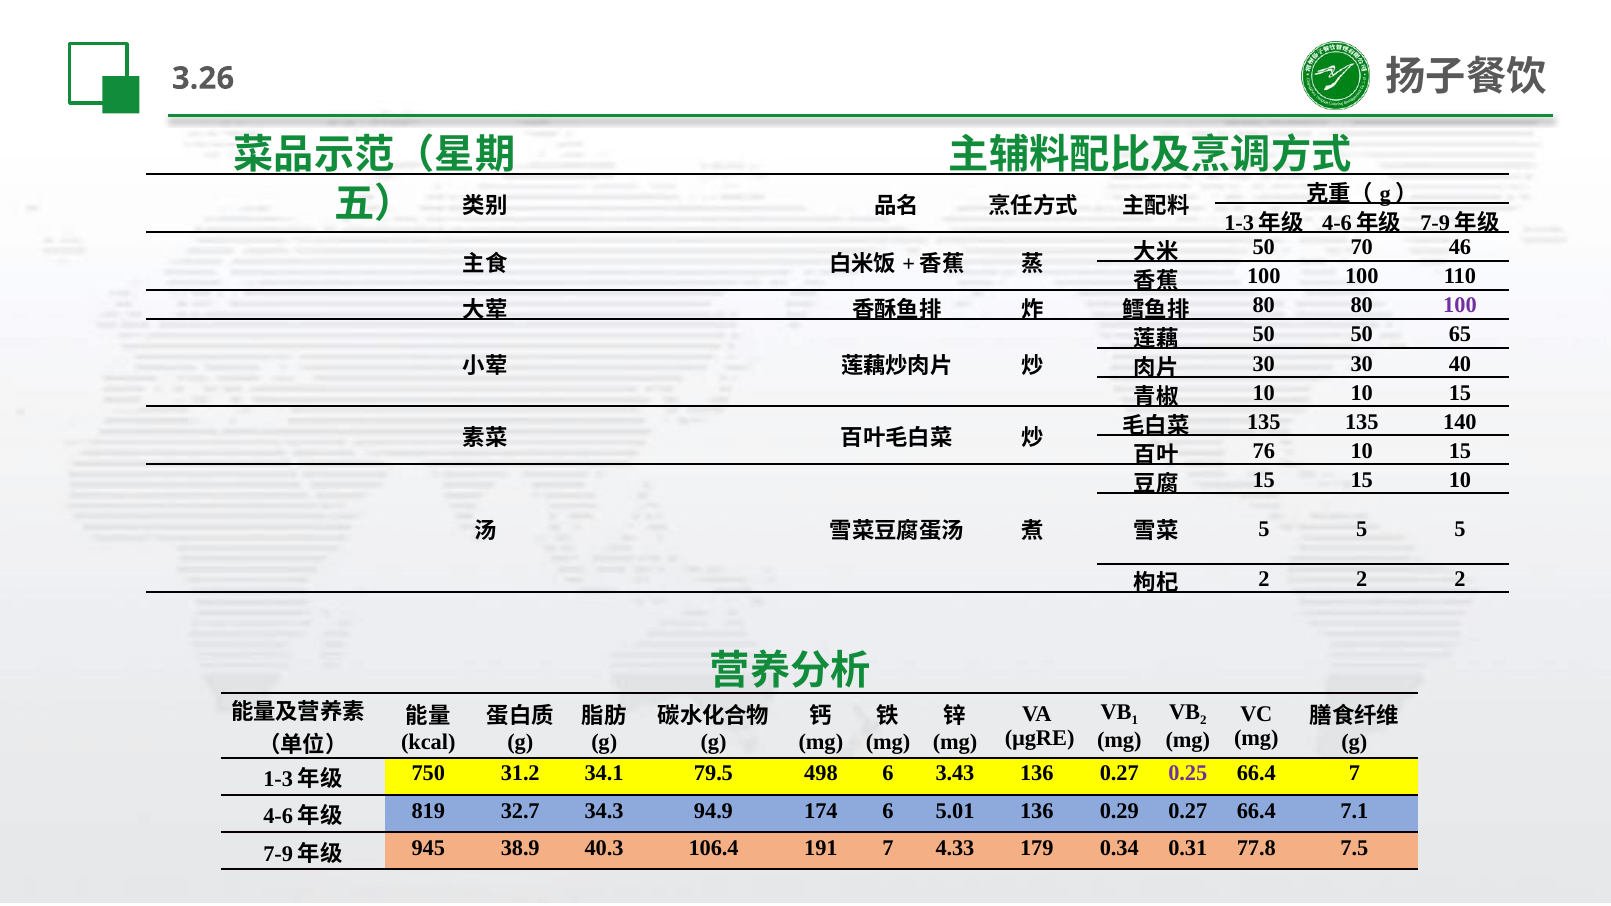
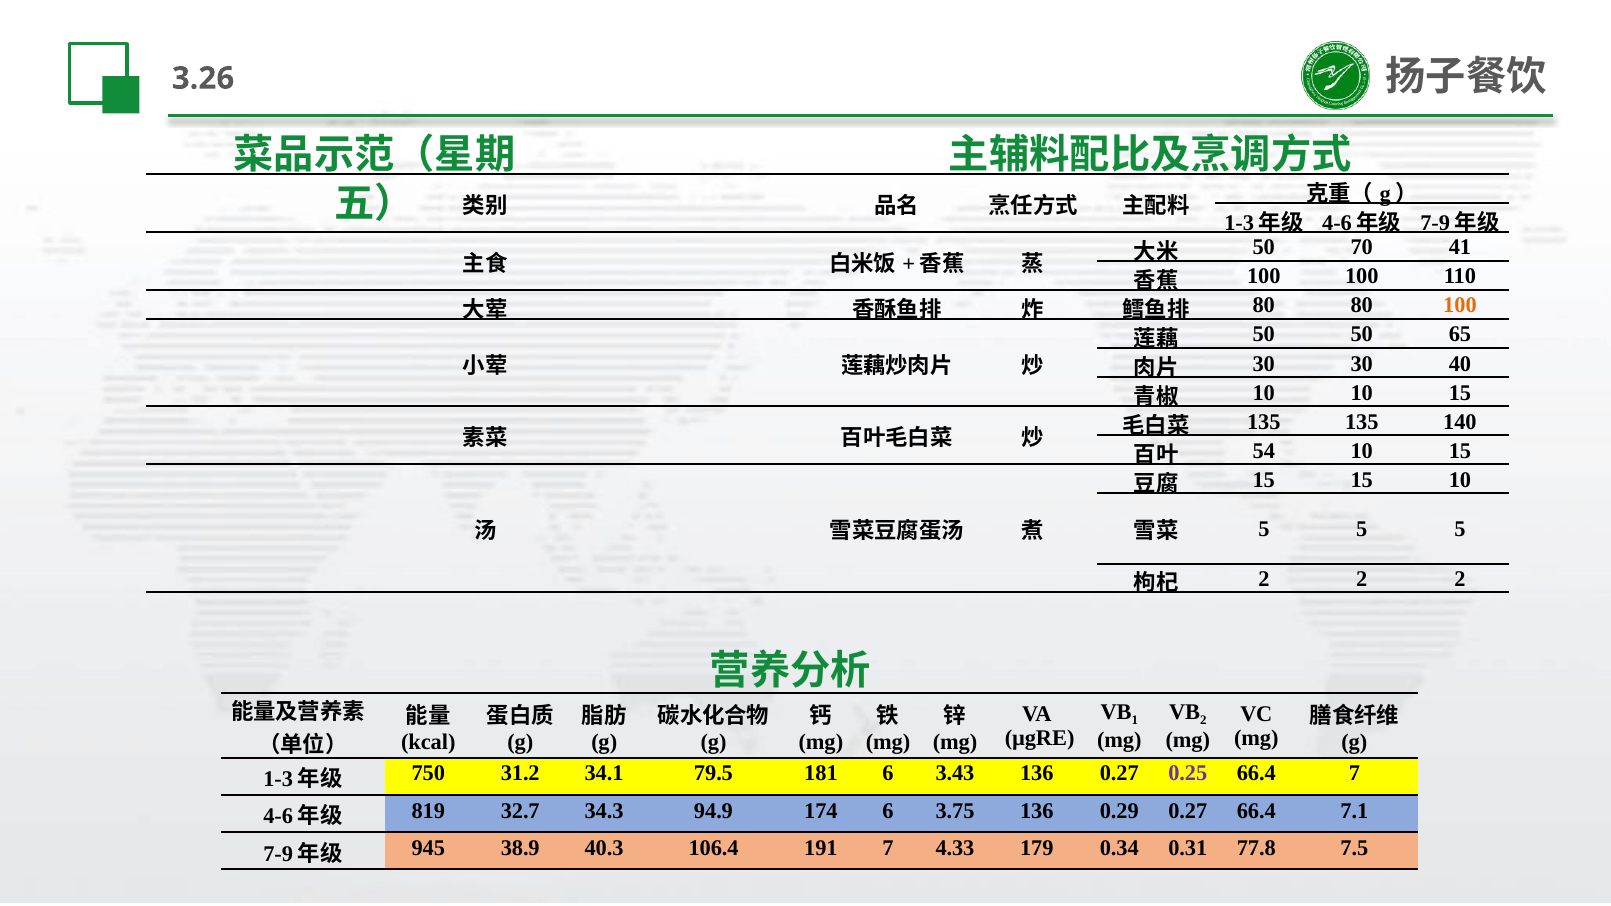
46: 46 -> 41 (1460, 248)
100 colour: purple -> orange (1460, 306)
76: 76 -> 54 (1264, 451)
498: 498 -> 181 (821, 774)
5.01: 5.01 -> 3.75 (955, 811)
